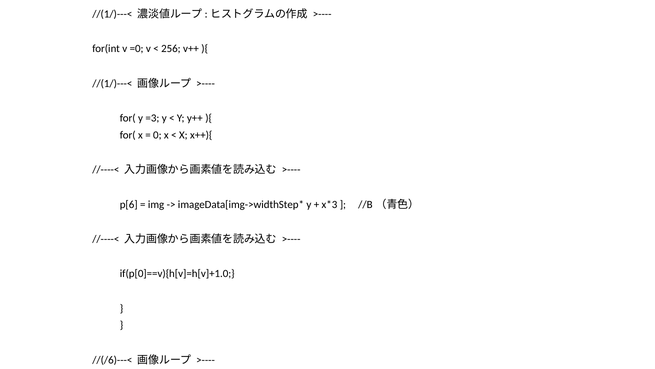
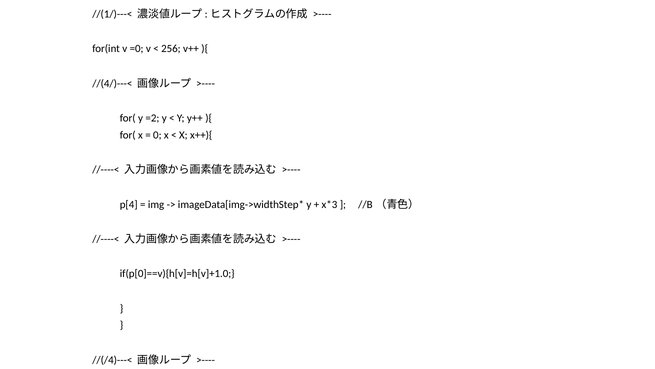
//(1/)---<: //(1/)---< -> //(4/)---< (112, 83)
=3: =3 -> =2 (152, 118)
p[6: p[6 -> p[4 (129, 204)
//(/6)---<: //(/6)---< -> //(/4)---< (112, 359)
